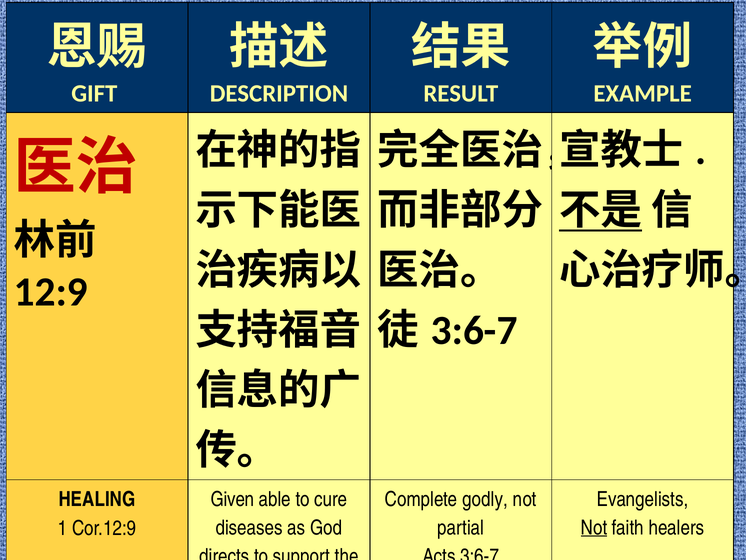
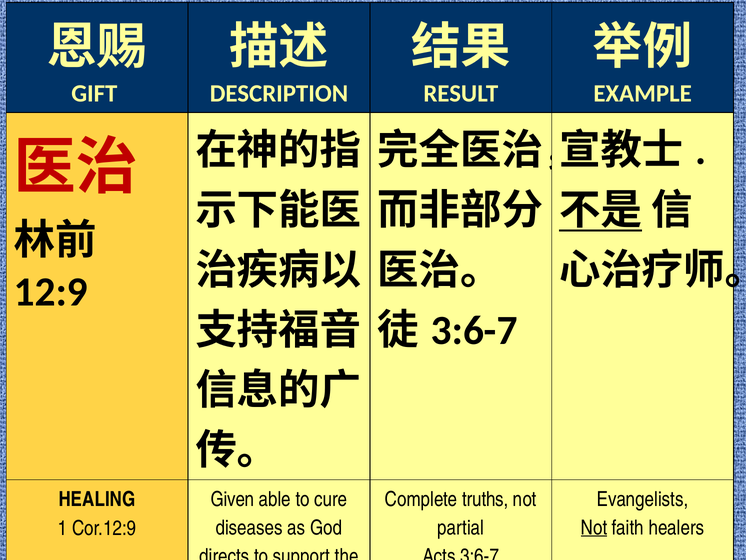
godly: godly -> truths (485, 499)
